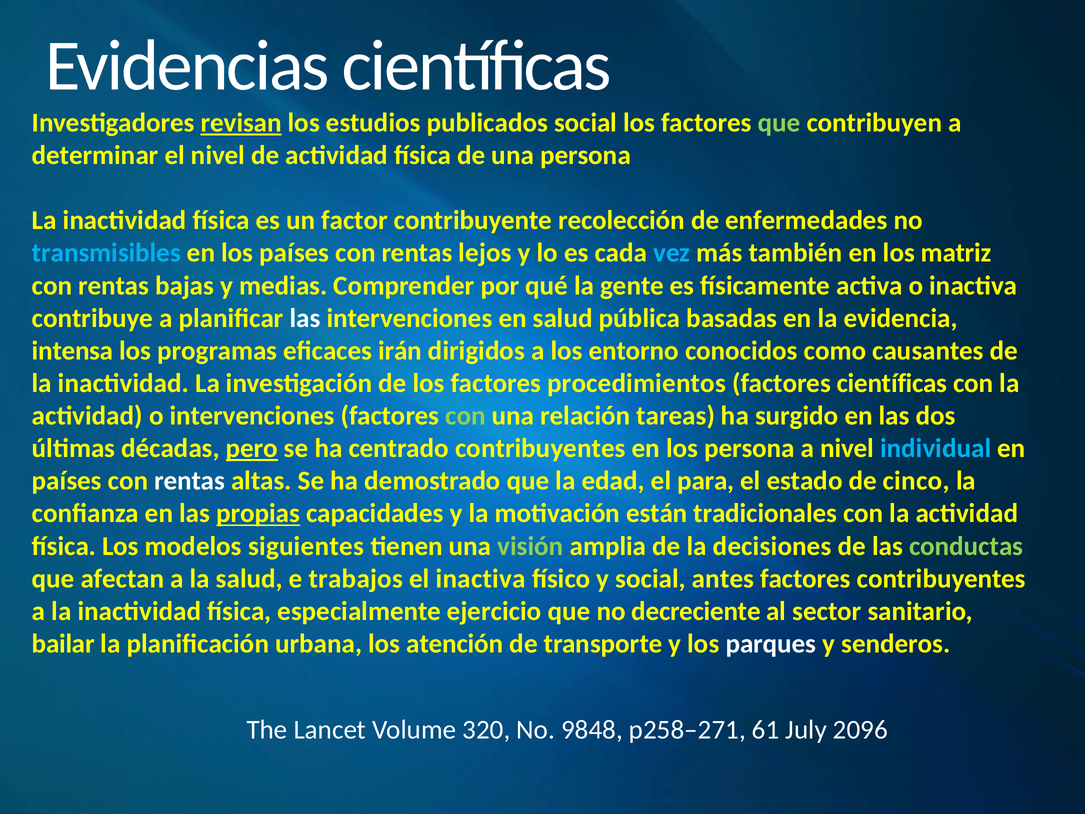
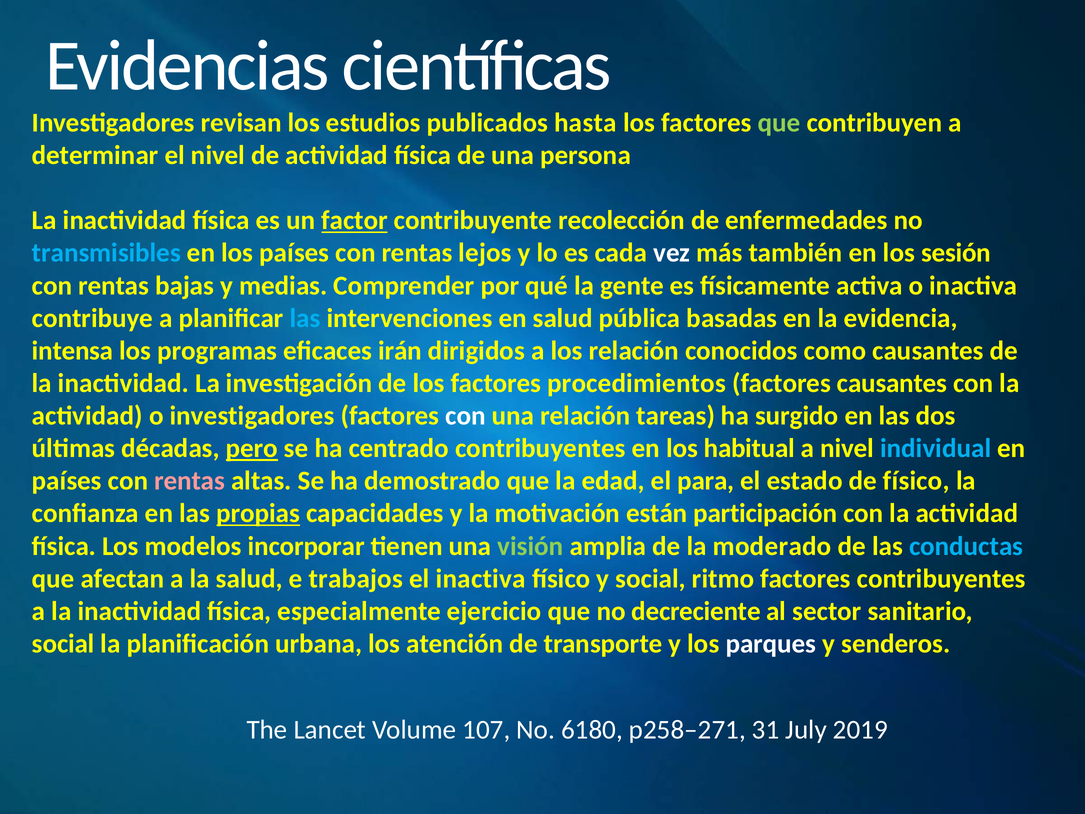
revisan underline: present -> none (241, 123)
publicados social: social -> hasta (585, 123)
factor underline: none -> present (355, 220)
vez colour: light blue -> white (672, 253)
matriz: matriz -> sesión (956, 253)
las colour: white -> light blue (305, 318)
los entorno: entorno -> relación (634, 351)
factores científicas: científicas -> causantes (892, 383)
o intervenciones: intervenciones -> investigadores (252, 416)
con colour: light green -> white (466, 416)
los persona: persona -> habitual (749, 448)
rentas colour: white -> pink (190, 481)
de cinco: cinco -> físico (916, 481)
tradicionales: tradicionales -> participación (765, 513)
siguientes: siguientes -> incorporar (306, 546)
decisiones: decisiones -> moderado (772, 546)
conductas colour: light green -> light blue (966, 546)
antes: antes -> ritmo (723, 578)
bailar: bailar -> social (63, 644)
320: 320 -> 107 (486, 729)
9848: 9848 -> 6180 (592, 729)
61: 61 -> 31 (766, 729)
2096: 2096 -> 2019 (860, 729)
